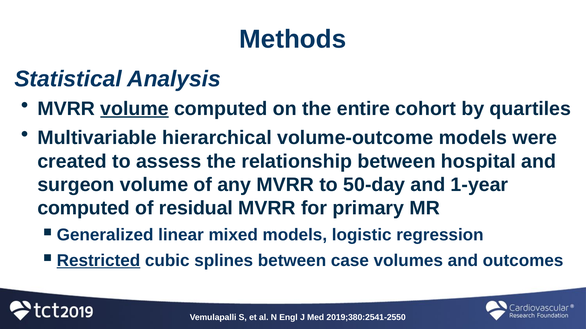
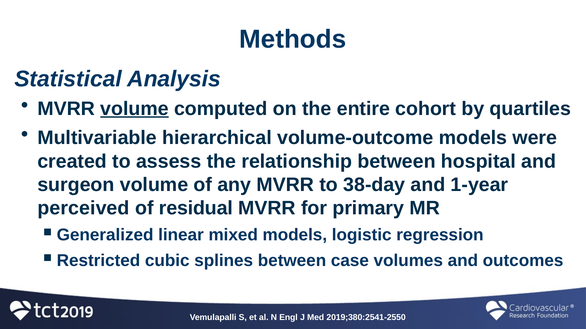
50-day: 50-day -> 38-day (374, 185)
computed: computed -> perceived (84, 208)
Restricted underline: present -> none (98, 261)
